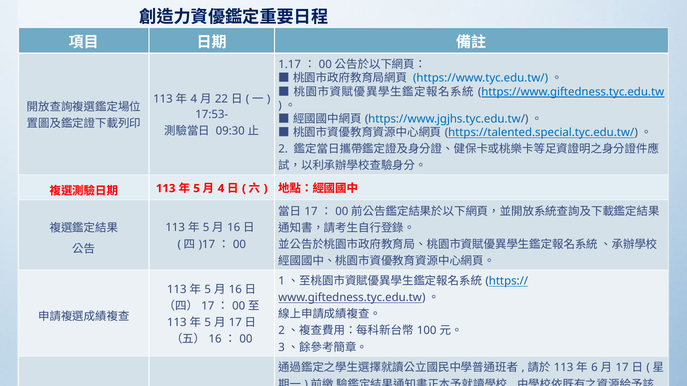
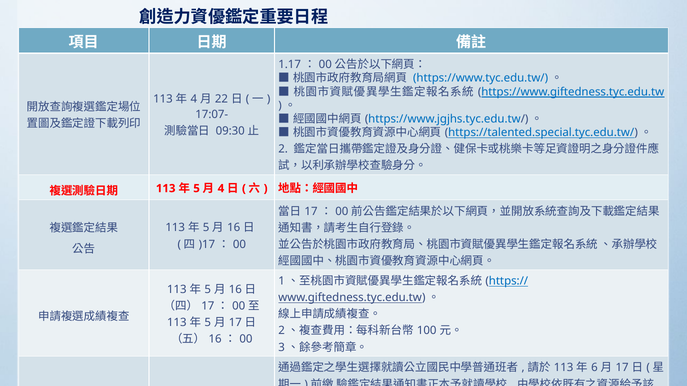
17:53-: 17:53- -> 17:07- (212, 115)
